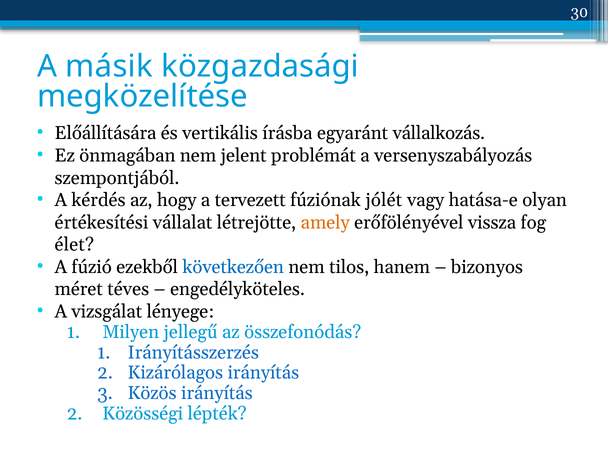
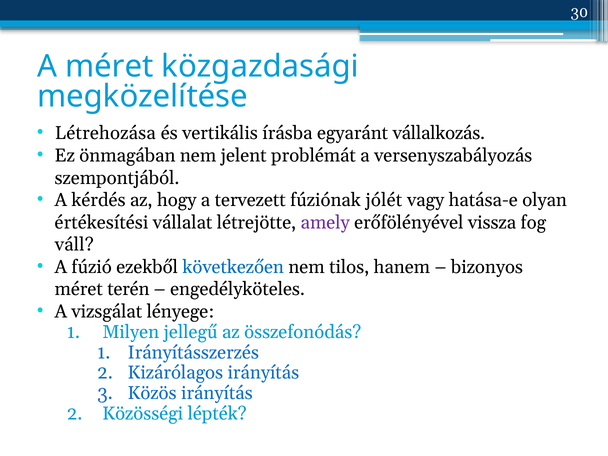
A másik: másik -> méret (109, 66)
Előállítására: Előállítására -> Létrehozása (105, 133)
amely colour: orange -> purple (325, 222)
élet: élet -> váll (74, 245)
téves: téves -> terén (128, 289)
